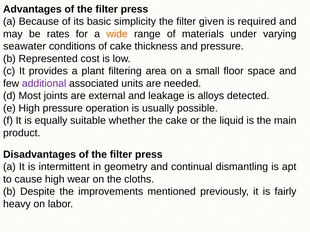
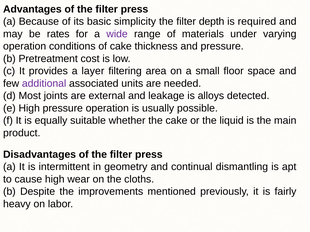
given: given -> depth (212, 22)
wide colour: orange -> purple (117, 34)
seawater: seawater -> operation (25, 46)
Represented: Represented -> Pretreatment (48, 59)
plant: plant -> layer (93, 71)
